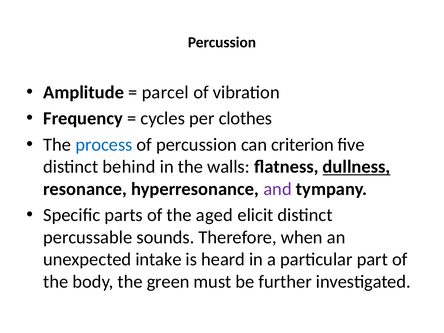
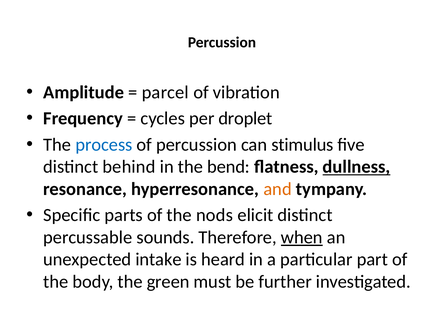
clothes: clothes -> droplet (245, 118)
criterion: criterion -> stimulus (302, 145)
walls: walls -> bend (229, 167)
and colour: purple -> orange (278, 189)
aged: aged -> nods (215, 215)
when underline: none -> present (302, 237)
